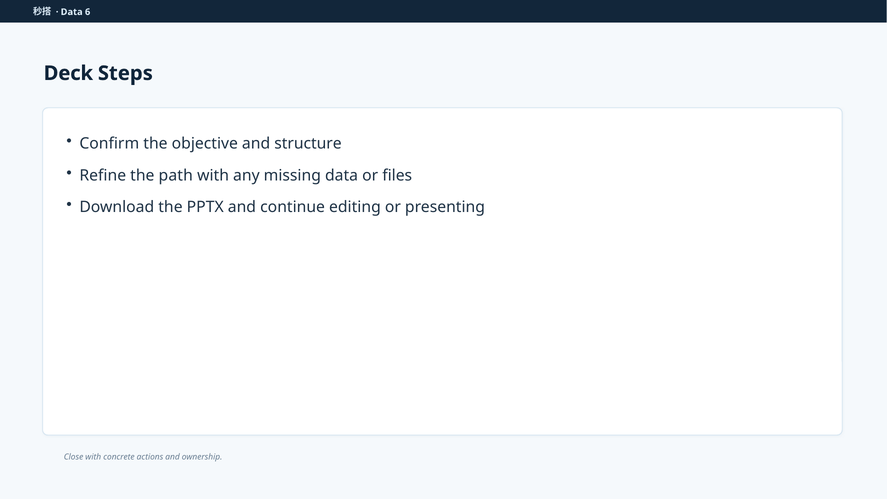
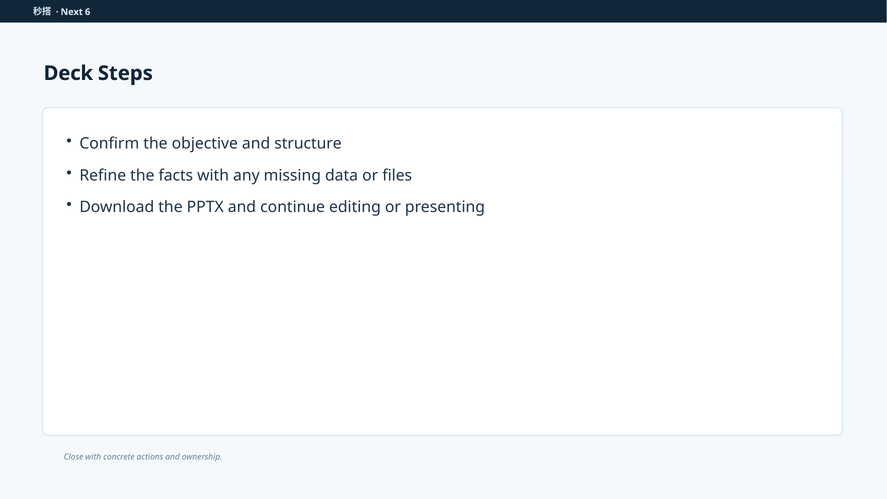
Data: Data -> Next (72, 12)
path: path -> facts (176, 175)
